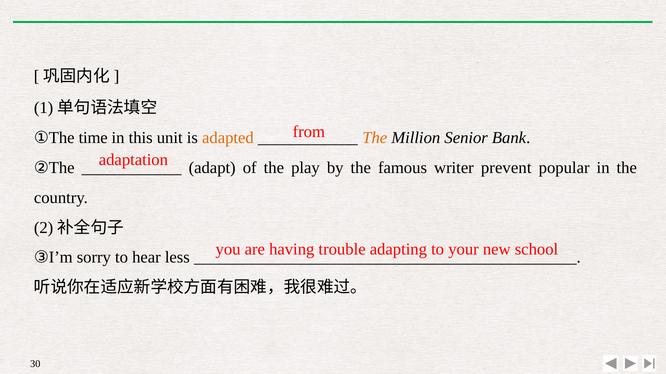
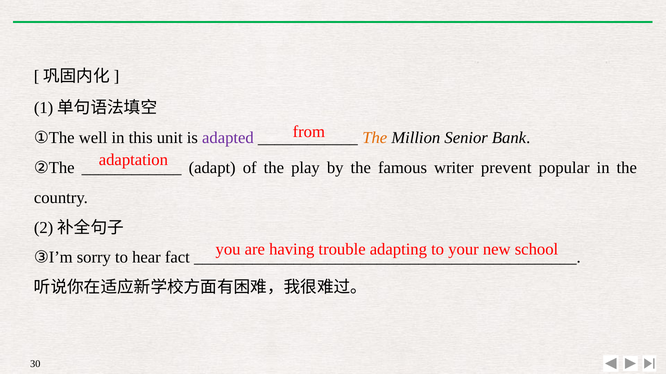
time: time -> well (93, 138)
adapted colour: orange -> purple (228, 138)
less: less -> fact (177, 258)
